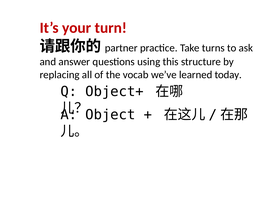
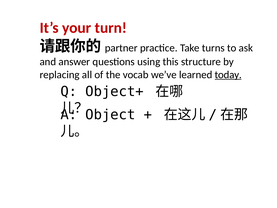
today underline: none -> present (228, 75)
